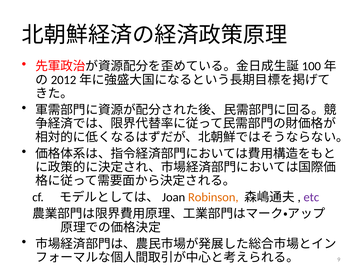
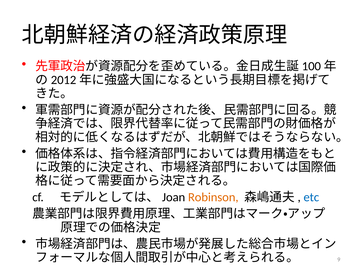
etc colour: purple -> blue (311, 197)
